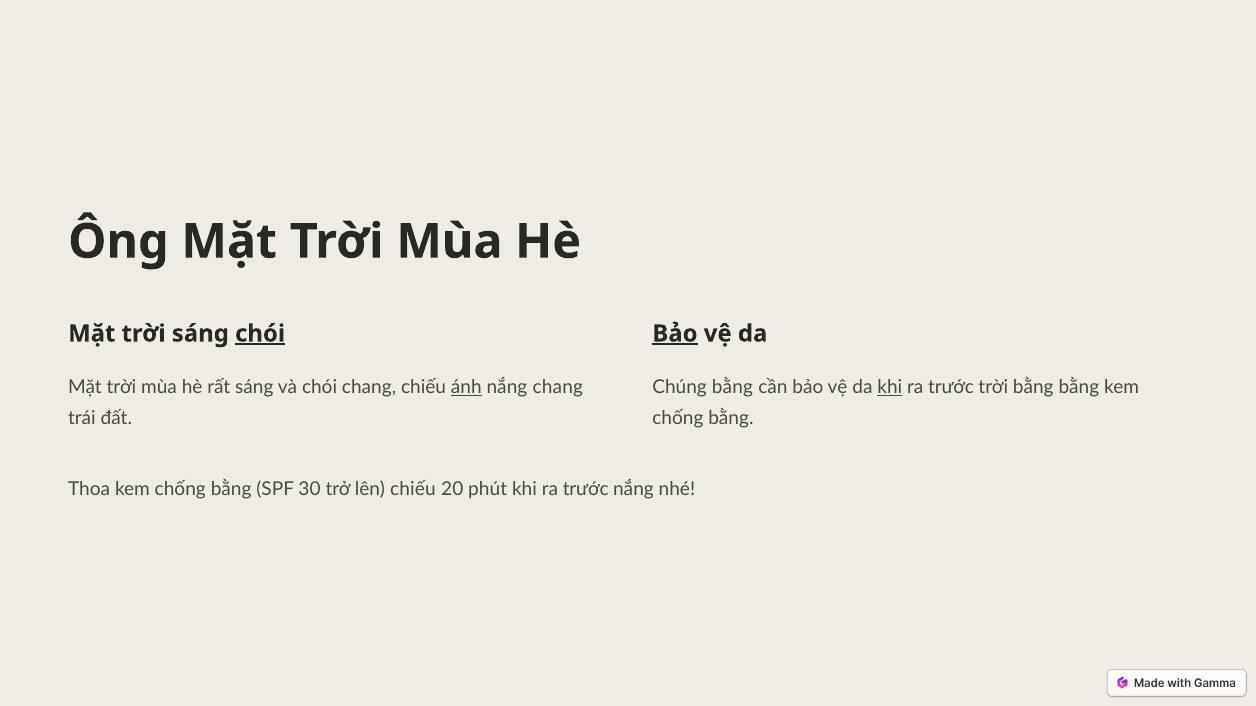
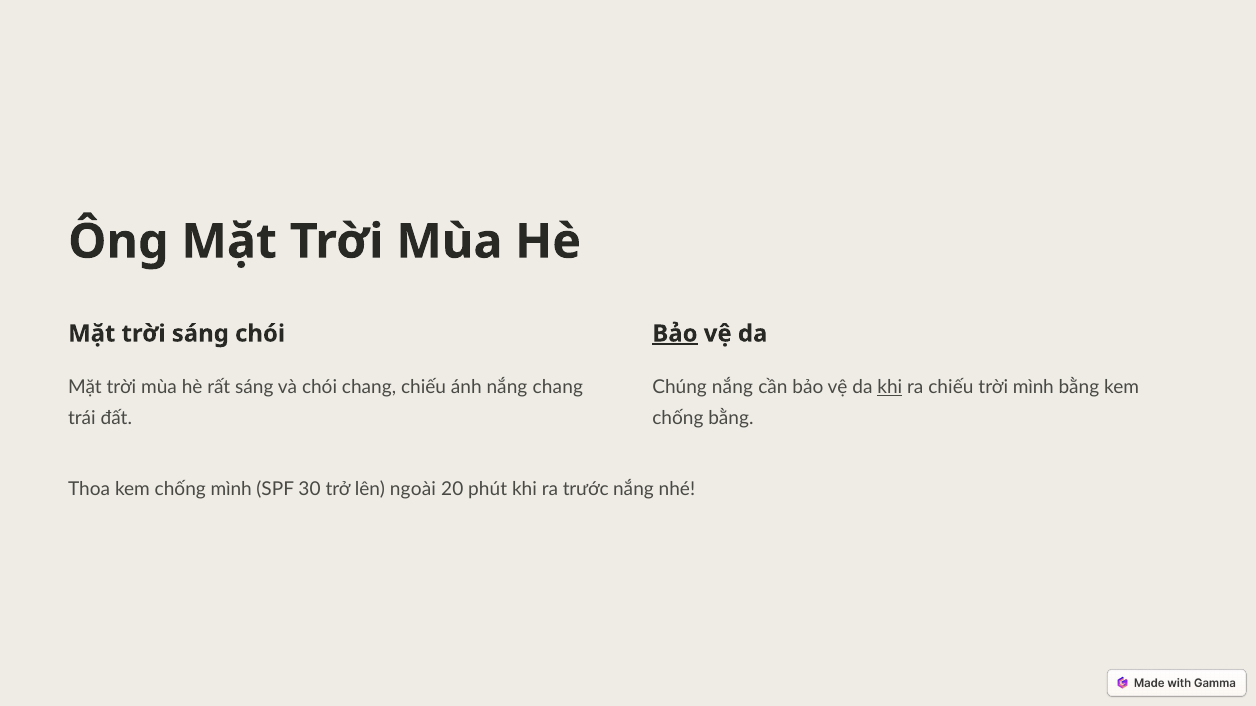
chói underline: present -> none (260, 334)
ánh underline: present -> none (466, 387)
Chúng bằng: bằng -> nắng (733, 387)
trước: trước -> chiếu (951, 387)
trời bằng: bằng -> mình (1033, 387)
Thoa kem chống bằng: bằng -> mình (231, 489)
lên chiếu: chiếu -> ngoài (413, 489)
